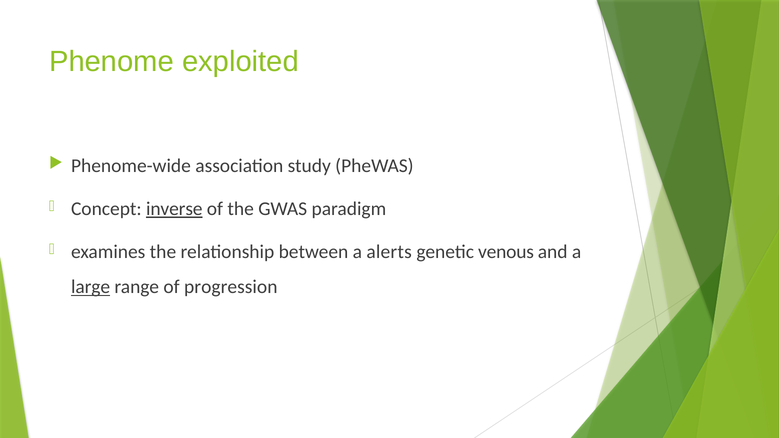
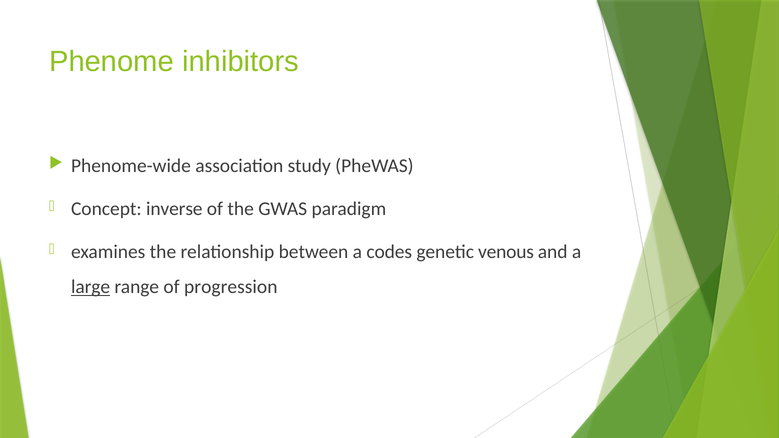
exploited: exploited -> inhibitors (241, 61)
inverse underline: present -> none (174, 209)
alerts: alerts -> codes (389, 252)
